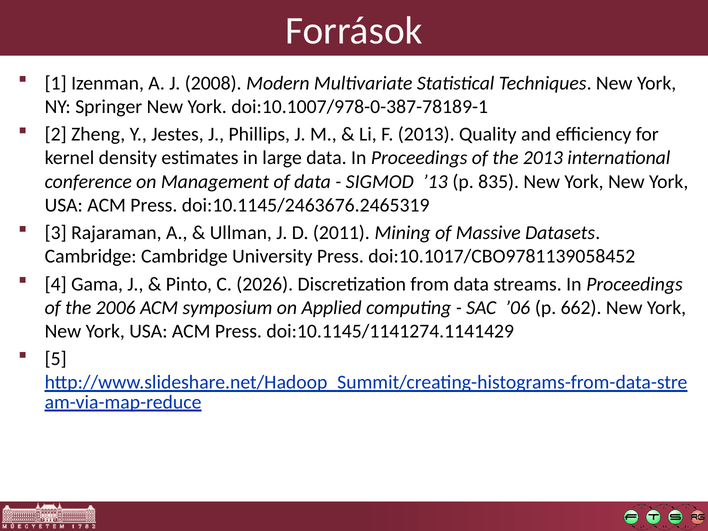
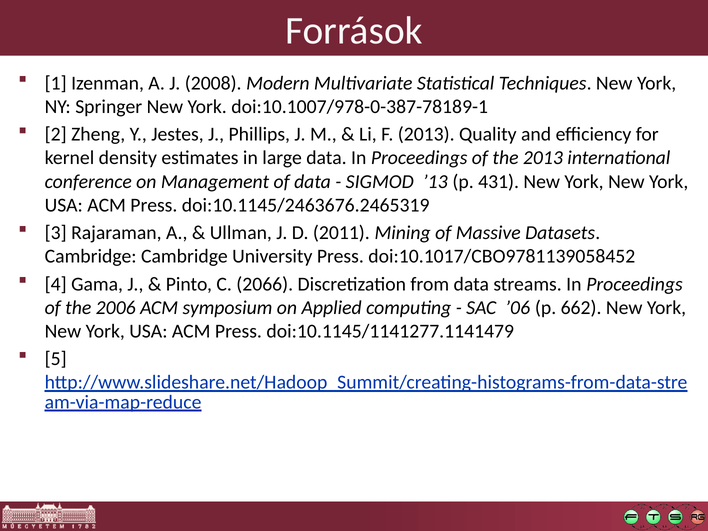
835: 835 -> 431 (499, 182)
2026: 2026 -> 2066 (265, 284)
doi:10.1145/1141274.1141429: doi:10.1145/1141274.1141429 -> doi:10.1145/1141277.1141479 (390, 331)
